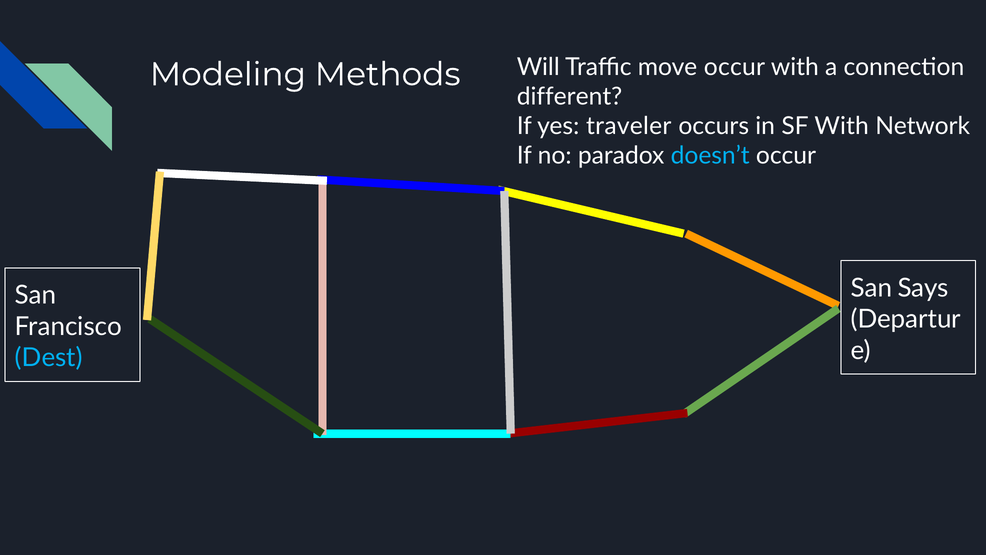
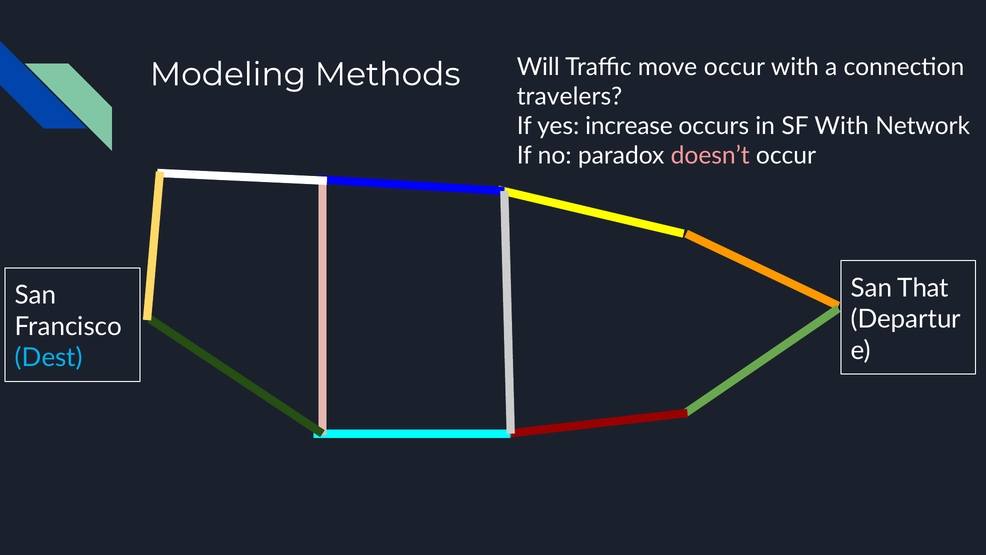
different: different -> travelers (569, 96)
traveler: traveler -> increase (629, 126)
doesn’t colour: light blue -> pink (710, 156)
Says: Says -> That (923, 288)
